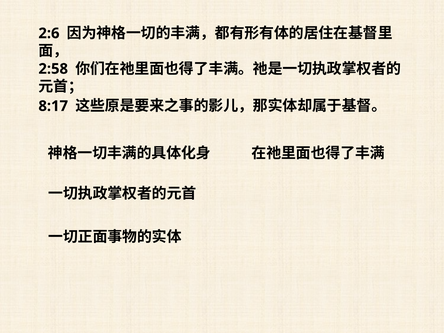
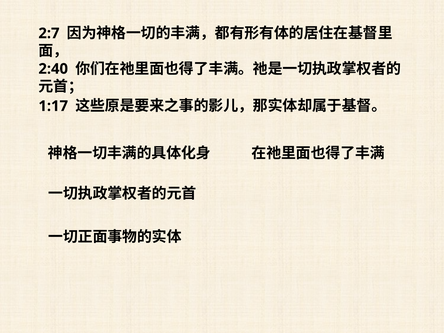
2:6: 2:6 -> 2:7 (49, 33)
2:58: 2:58 -> 2:40 (53, 69)
8:17: 8:17 -> 1:17 (53, 106)
